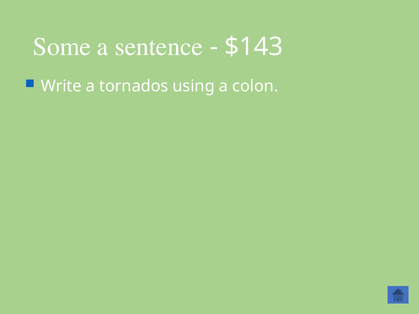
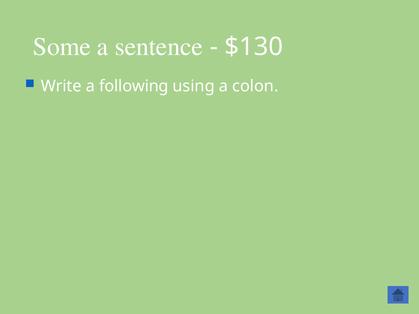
$143: $143 -> $130 (254, 47)
tornados: tornados -> following (134, 86)
